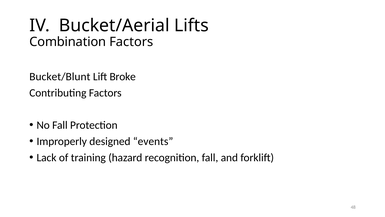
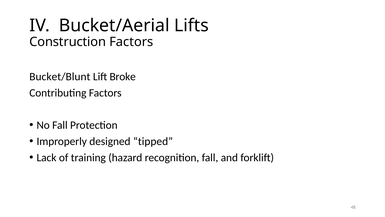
Combination: Combination -> Construction (68, 42)
events: events -> tipped (153, 141)
